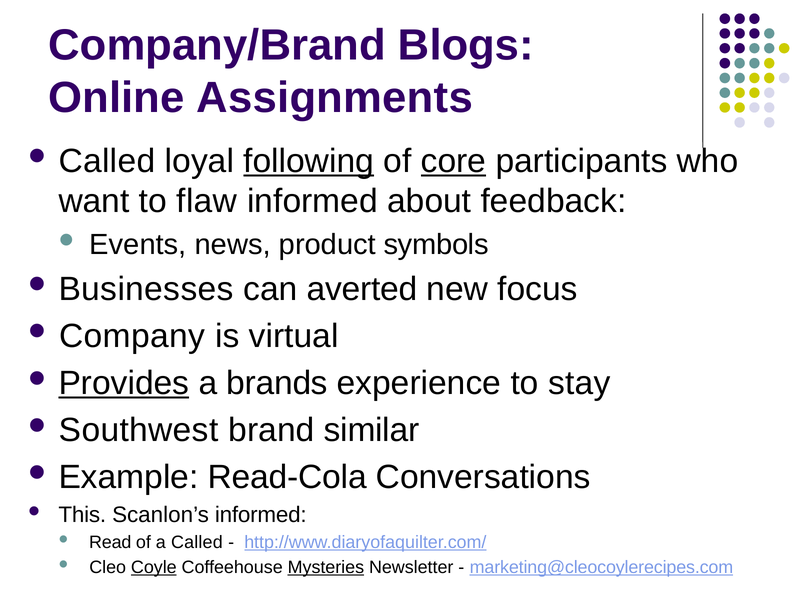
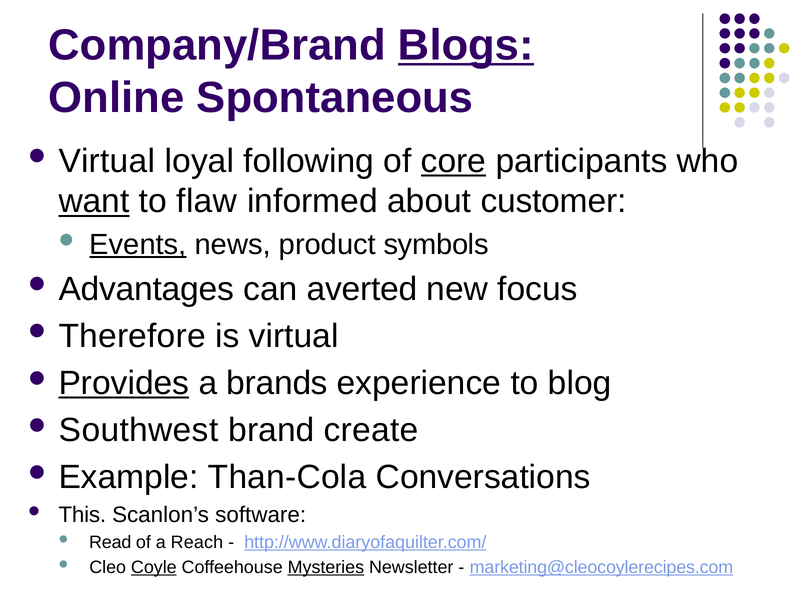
Blogs underline: none -> present (466, 45)
Assignments: Assignments -> Spontaneous (335, 98)
Called: Called -> Virtual (107, 161)
following underline: present -> none (309, 161)
want underline: none -> present (94, 201)
feedback: feedback -> customer (554, 201)
Events underline: none -> present (138, 245)
Businesses: Businesses -> Advantages (146, 289)
Company: Company -> Therefore (132, 336)
stay: stay -> blog (580, 383)
similar: similar -> create (371, 431)
Read-Cola: Read-Cola -> Than-Cola (287, 478)
Scanlon’s informed: informed -> software (261, 515)
a Called: Called -> Reach (197, 542)
